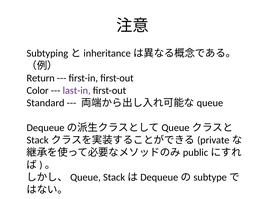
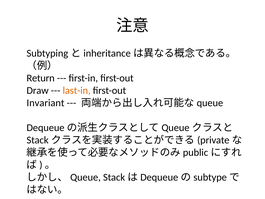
Color: Color -> Draw (38, 90)
last-in colour: purple -> orange (77, 90)
Standard: Standard -> Invariant (45, 103)
